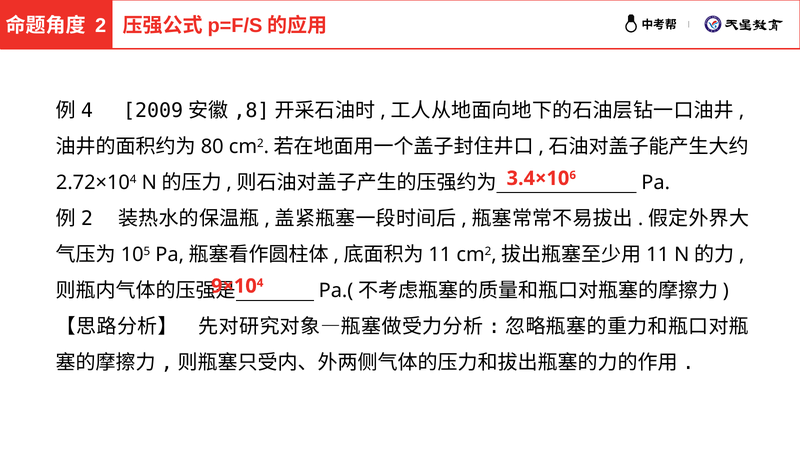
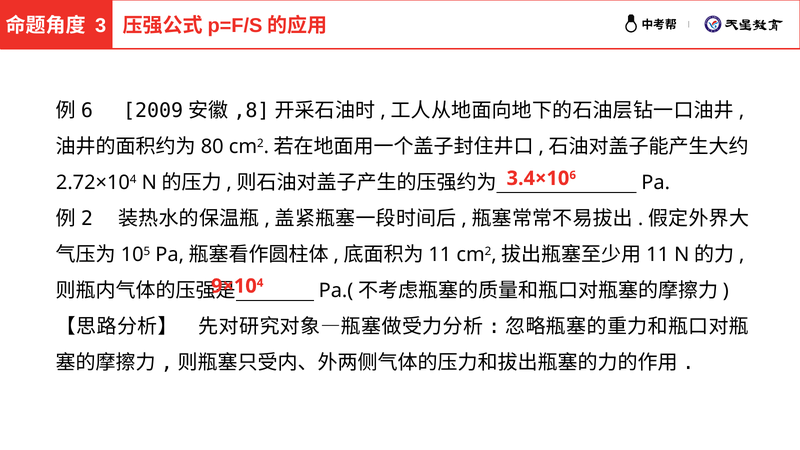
2: 2 -> 3 (101, 26)
4: 4 -> 6 (87, 111)
